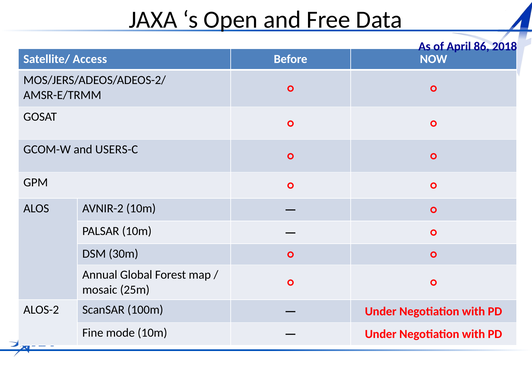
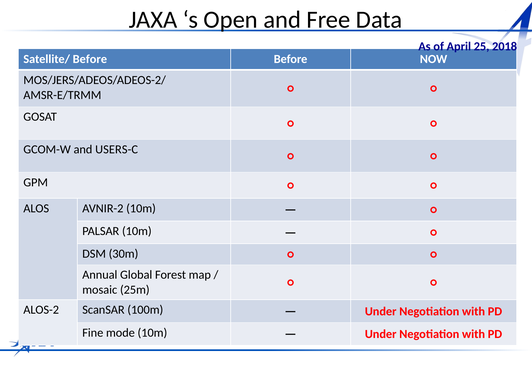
86: 86 -> 25 (482, 47)
Satellite/ Access: Access -> Before (90, 59)
